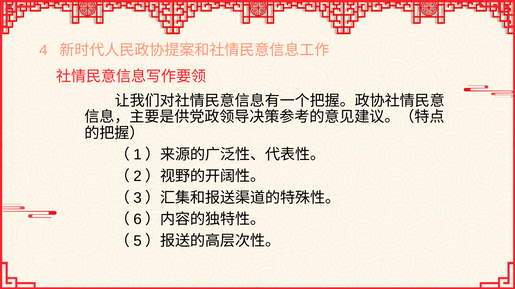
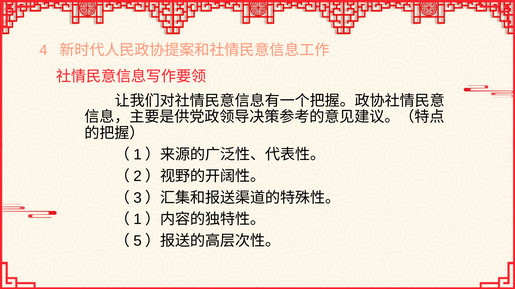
6: 6 -> 1 (138, 220)
